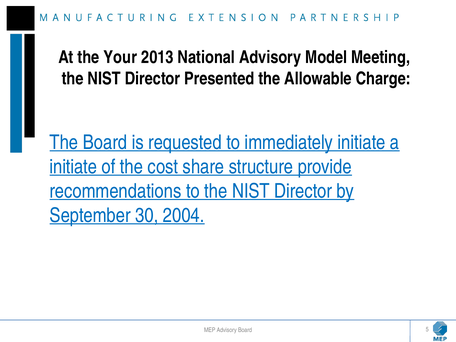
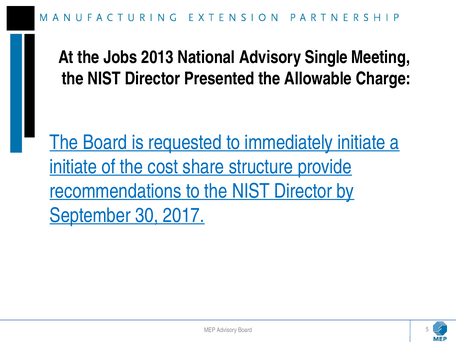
Your: Your -> Jobs (120, 57)
Model: Model -> Single (326, 57)
2004: 2004 -> 2017 (184, 216)
